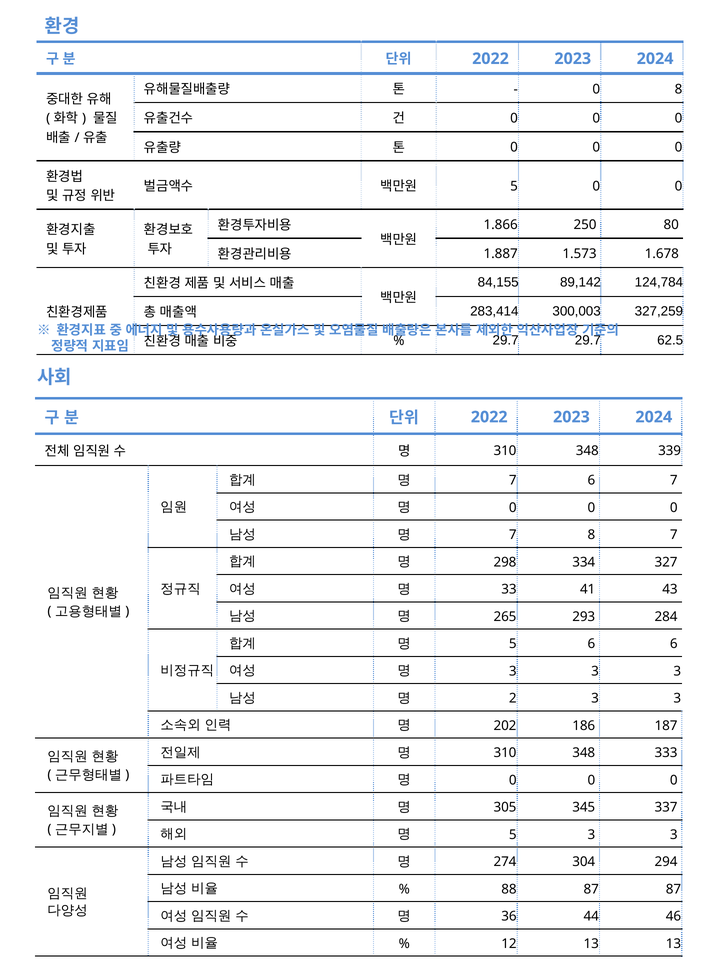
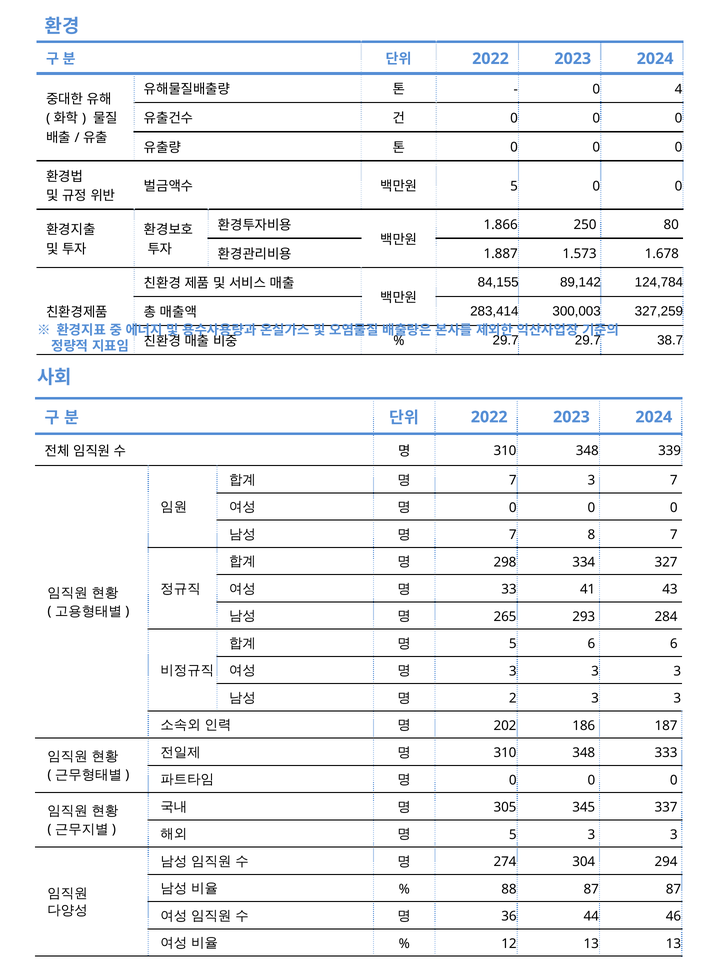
0 8: 8 -> 4 (679, 89)
62.5: 62.5 -> 38.7 (670, 340)
7 6: 6 -> 3 (591, 480)
